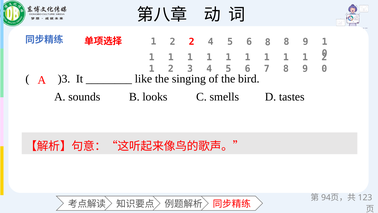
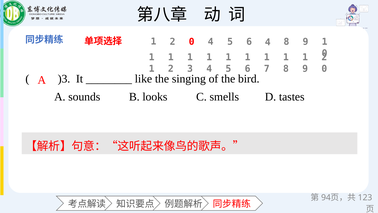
1 2 2: 2 -> 0 (192, 42)
6 8: 8 -> 4 (268, 42)
